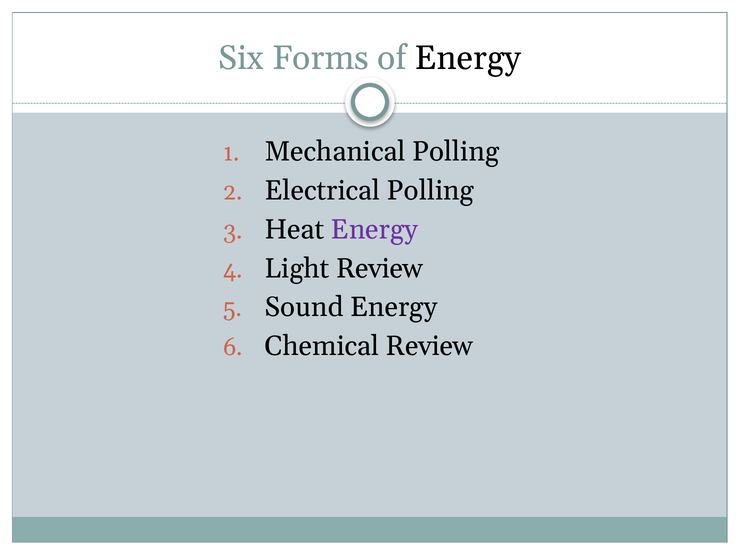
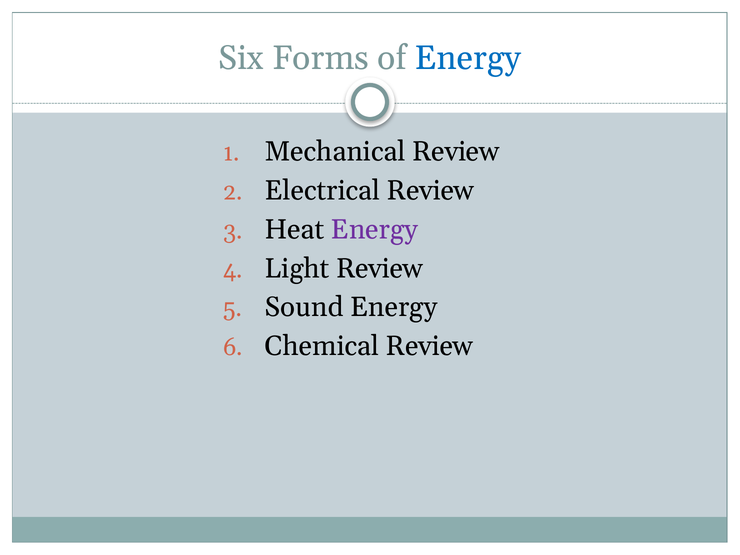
Energy colour: black -> blue (468, 58)
Mechanical Polling: Polling -> Review (456, 152)
Electrical Polling: Polling -> Review (431, 191)
